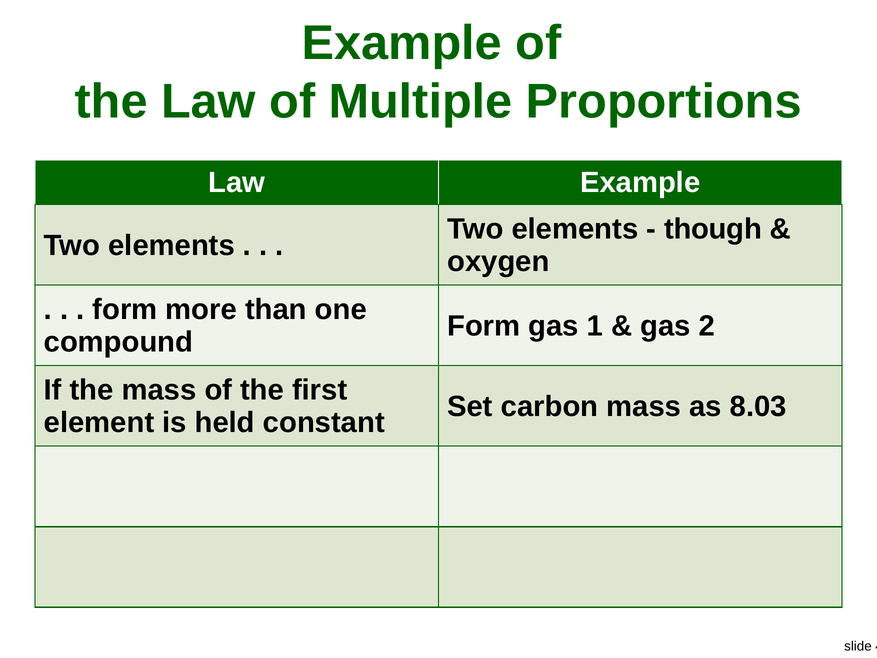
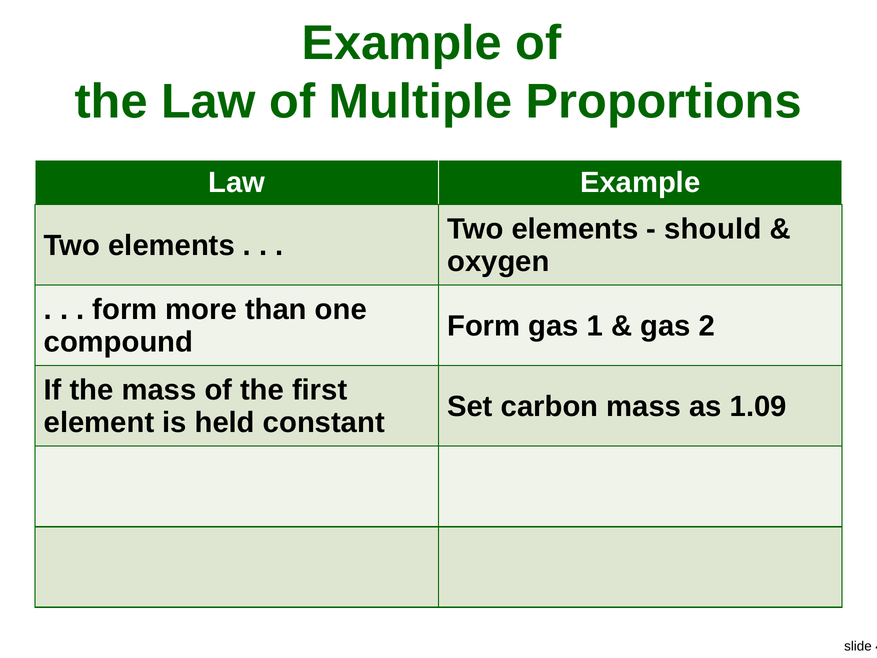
though: though -> should (713, 229)
8.03: 8.03 -> 1.09 (758, 406)
